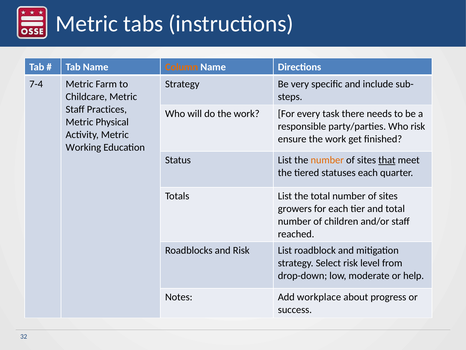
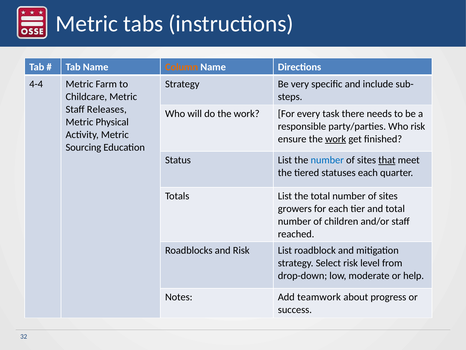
7-4: 7-4 -> 4-4 (36, 84)
Practices: Practices -> Releases (107, 109)
work underline: none -> present (336, 139)
Working: Working -> Sourcing (83, 147)
number colour: orange -> blue (327, 160)
workplace: workplace -> teamwork (319, 297)
